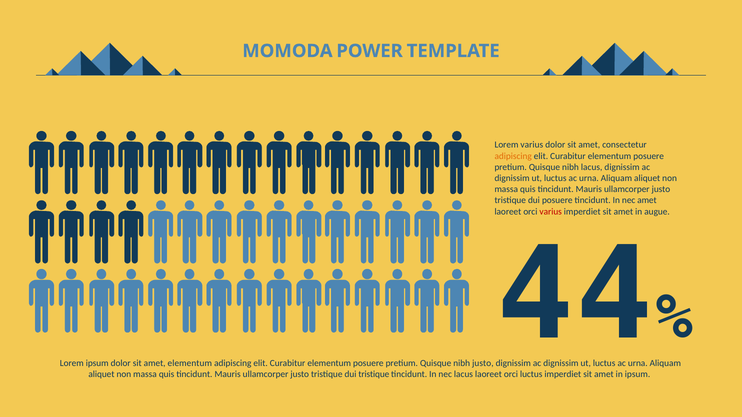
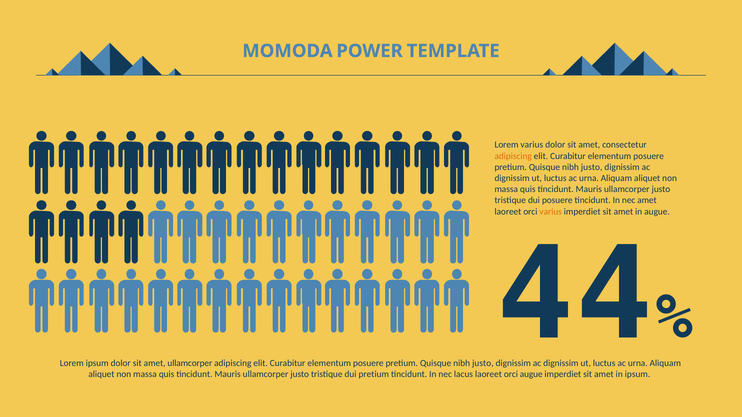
lacus: lacus -> justo (592, 167)
varius colour: red -> orange (551, 212)
amet elementum: elementum -> ullamcorper (190, 364)
dui tristique: tristique -> pretium (374, 375)
orci luctus: luctus -> augue (531, 375)
